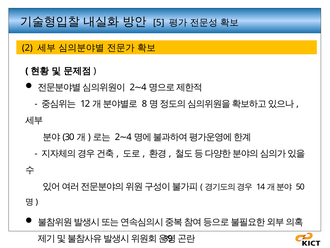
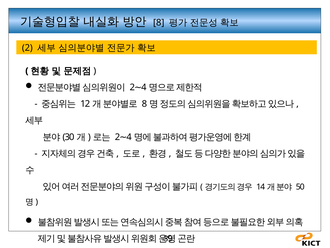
5: 5 -> 8 (159, 23)
